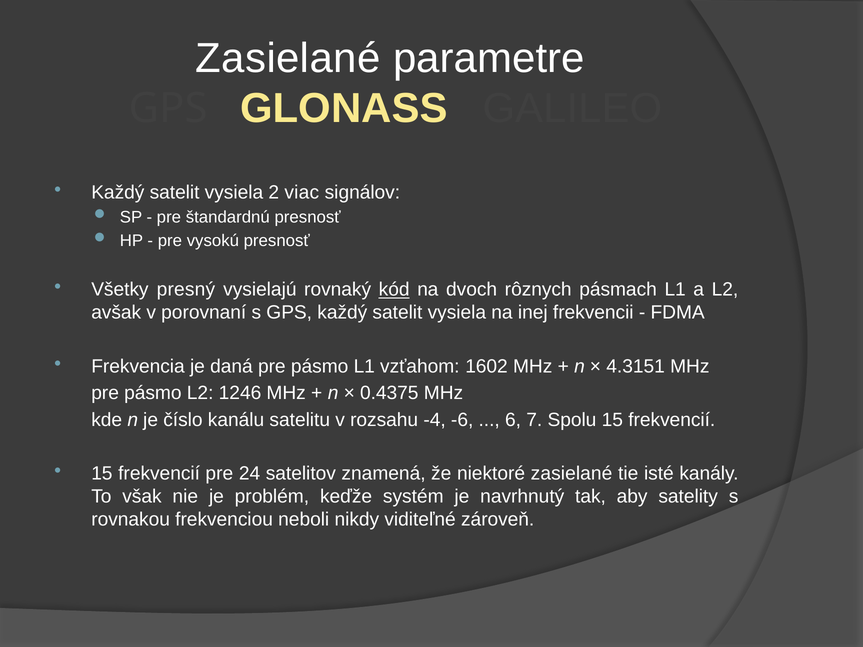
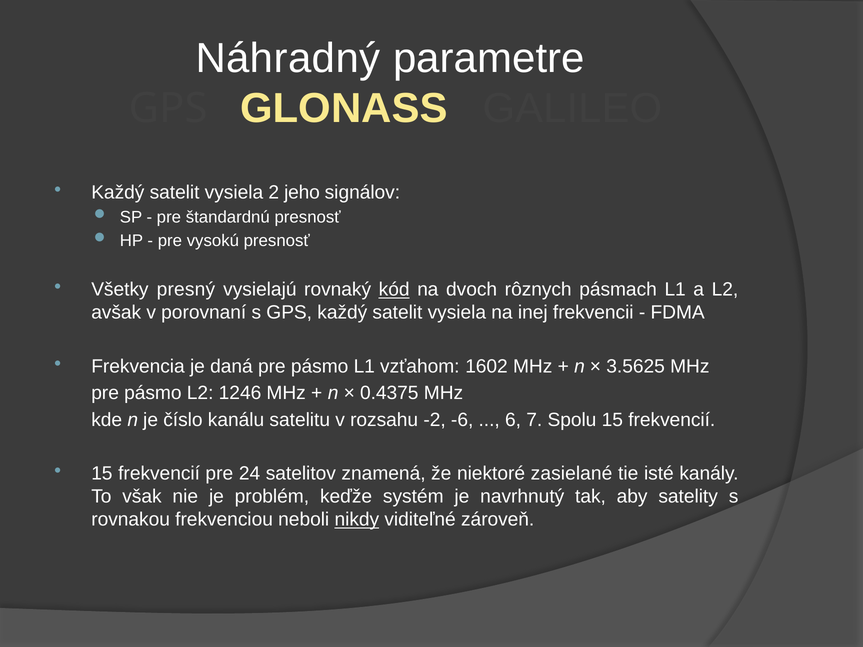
Zasielané: Zasielané -> Náhradný (288, 58)
viac: viac -> jeho (302, 192)
4.3151: 4.3151 -> 3.5625 (636, 366)
-4: -4 -> -2 (435, 420)
nikdy underline: none -> present (357, 520)
